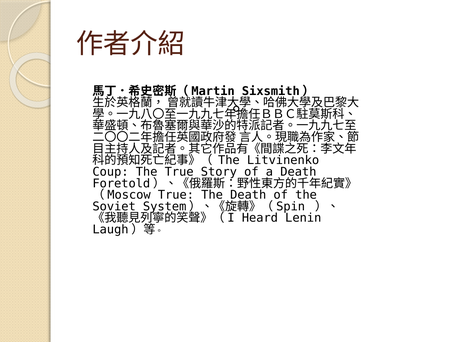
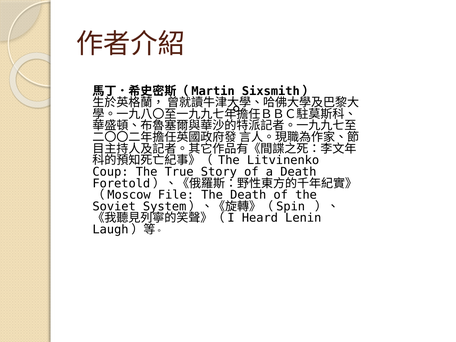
True: True -> File (176, 195)
